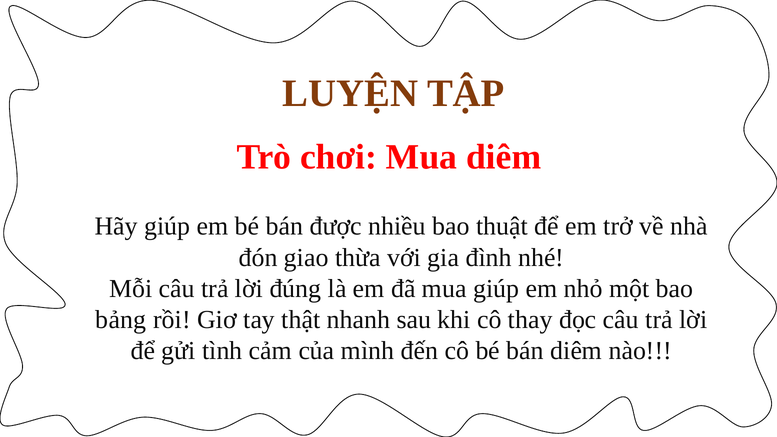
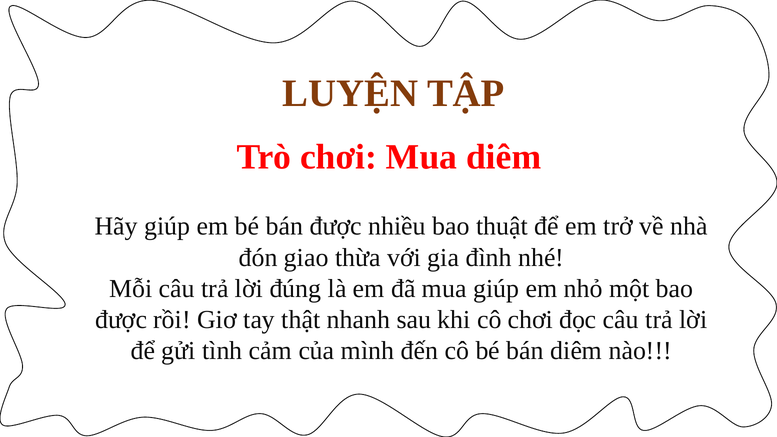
bảng: bảng -> được (121, 320)
cô thay: thay -> chơi (530, 320)
